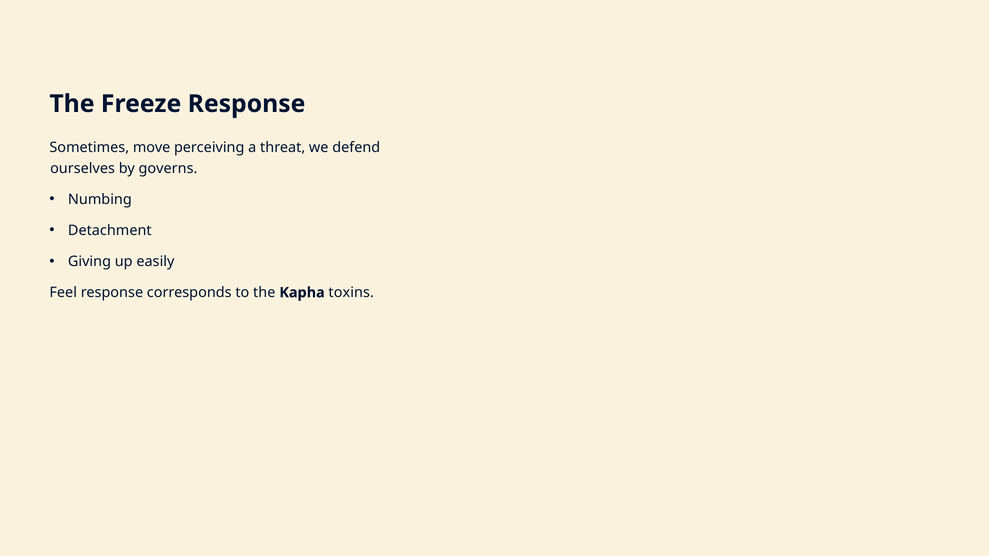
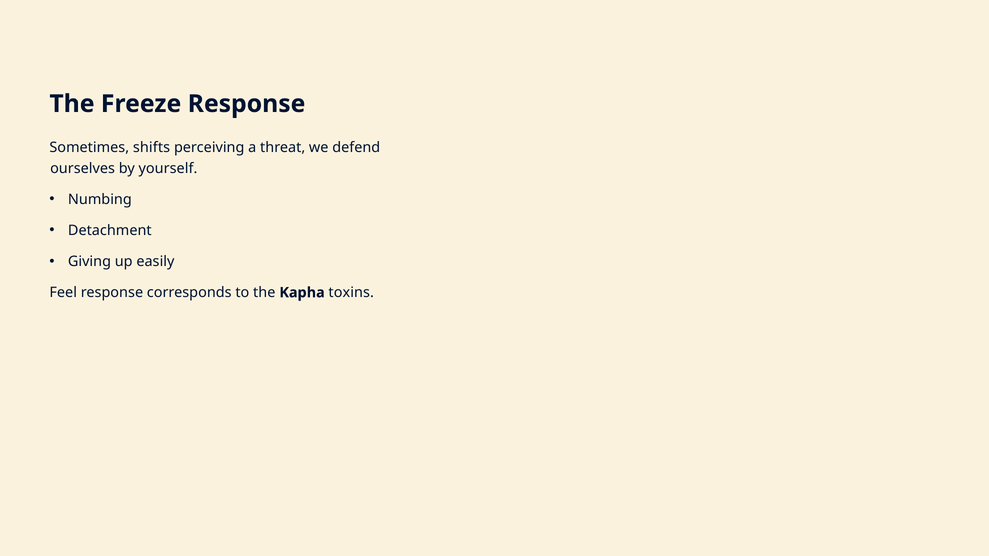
move: move -> shifts (152, 148)
governs: governs -> yourself (168, 168)
